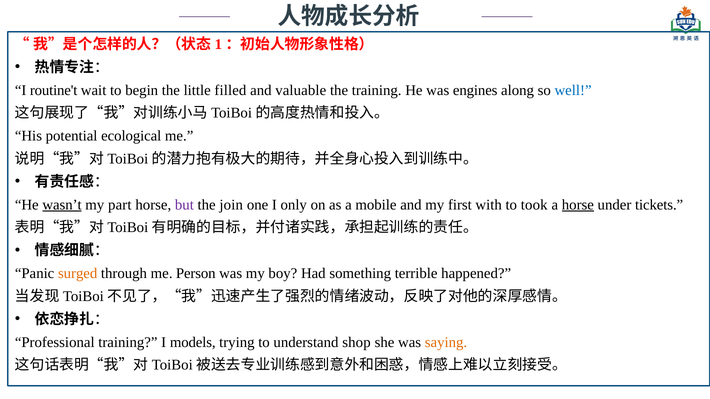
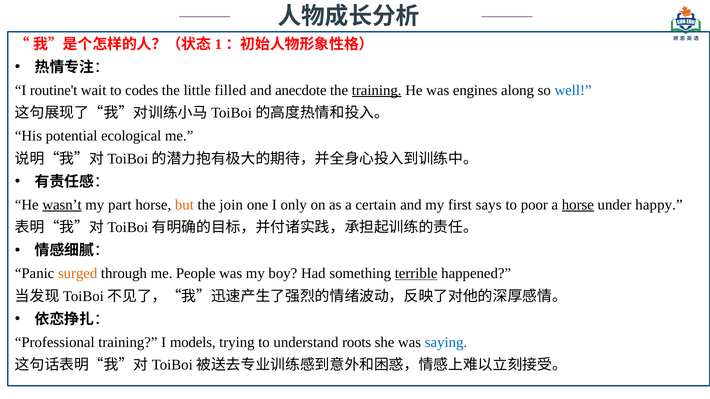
begin: begin -> codes (142, 90)
valuable: valuable -> anecdote (301, 90)
training underline: none -> present (377, 90)
but colour: purple -> orange (184, 205)
mobile: mobile -> certain (376, 205)
with: with -> says (489, 205)
took: took -> poor (534, 205)
tickets: tickets -> happy (659, 205)
Person: Person -> People (196, 274)
terrible underline: none -> present (416, 274)
shop: shop -> roots (357, 342)
saying colour: orange -> blue (446, 342)
